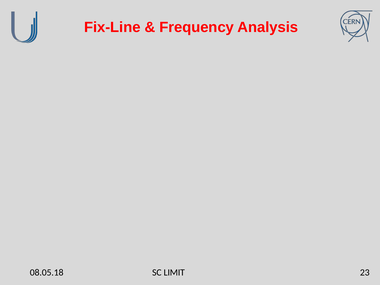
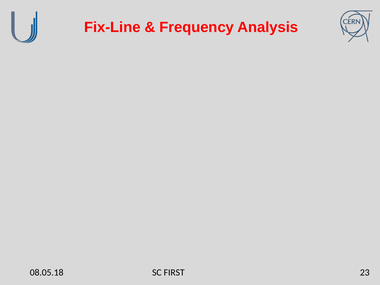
LIMIT: LIMIT -> FIRST (174, 272)
